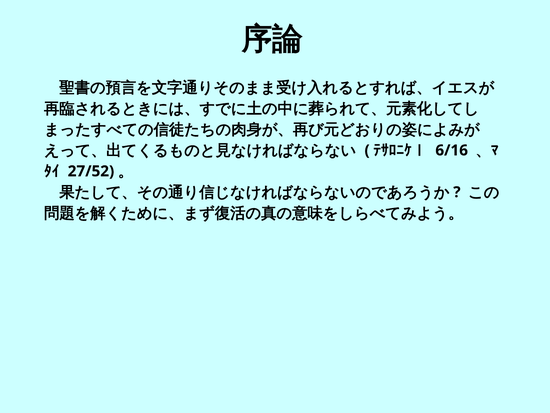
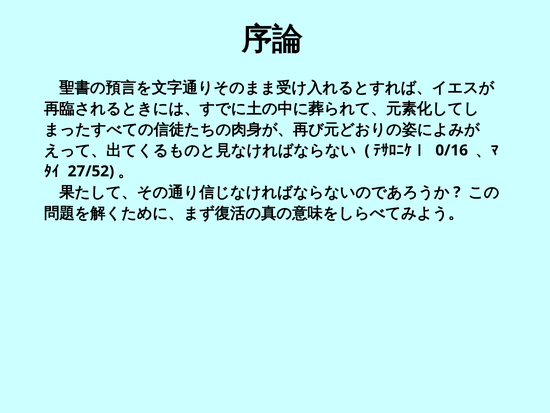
6/16: 6/16 -> 0/16 (452, 150)
